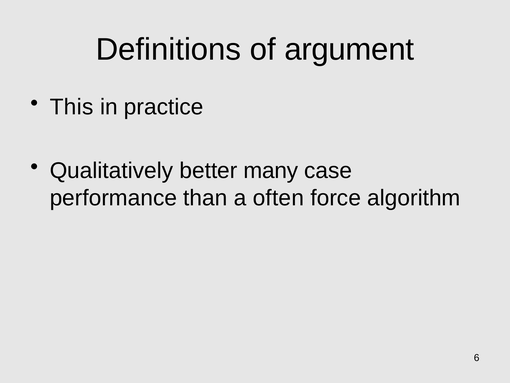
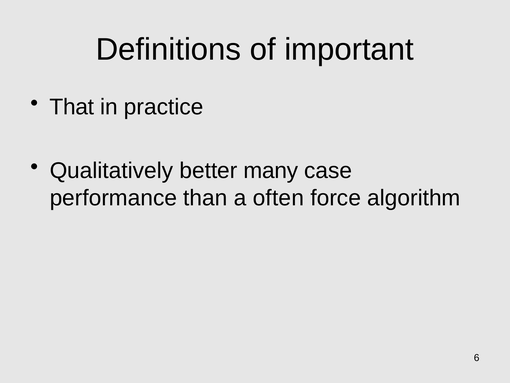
argument: argument -> important (349, 49)
This: This -> That (72, 107)
